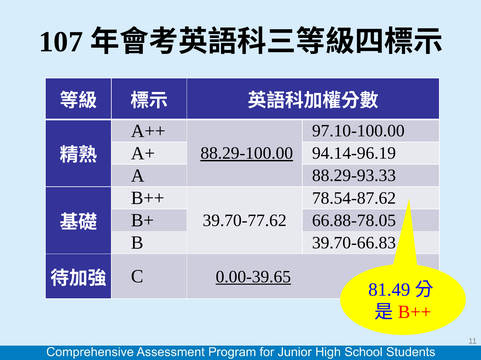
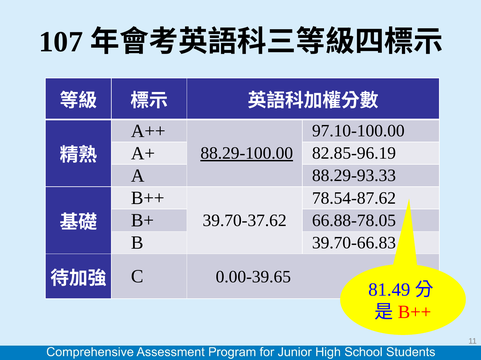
94.14-96.19: 94.14-96.19 -> 82.85-96.19 (354, 154)
39.70-77.62: 39.70-77.62 -> 39.70-37.62 (245, 221)
0.00-39.65 underline: present -> none (253, 277)
